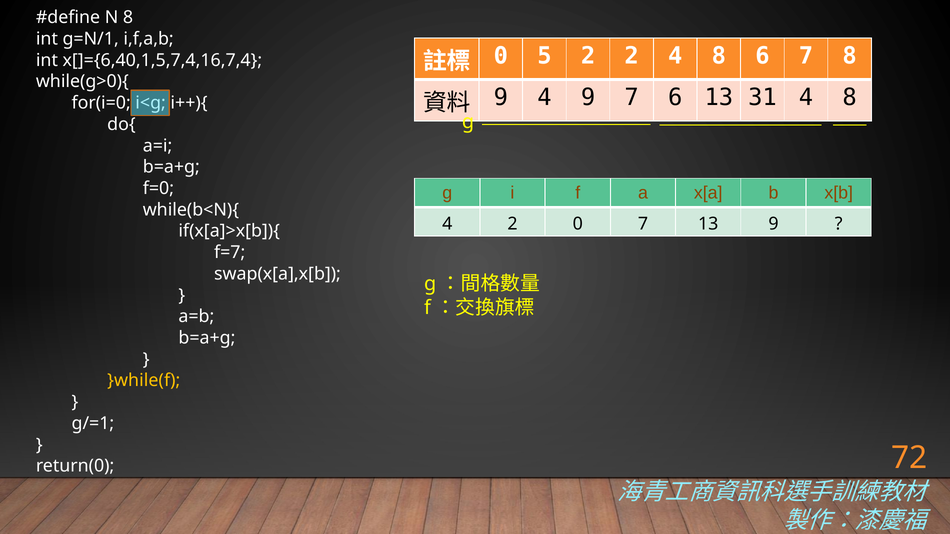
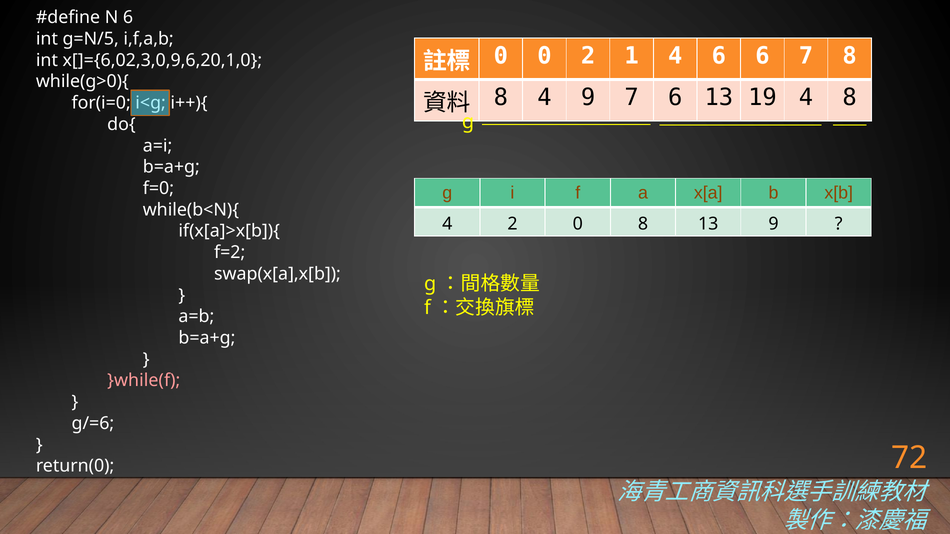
N 8: 8 -> 6 (128, 18)
g=N/1: g=N/1 -> g=N/5 (91, 39)
0 5: 5 -> 0 (544, 56)
2 2: 2 -> 1 (632, 56)
8: 8 -> 6 (719, 56)
x[]={6,40,1,5,7,4,16,7,4: x[]={6,40,1,5,7,4,16,7,4 -> x[]={6,02,3,0,9,6,20,1,0 (162, 60)
9: 9 -> 8 (501, 97)
31: 31 -> 19 (762, 97)
0 7: 7 -> 8 (643, 224)
f=7: f=7 -> f=2 (230, 253)
}while(f colour: yellow -> pink (144, 381)
g/=1: g/=1 -> g/=6 (93, 424)
